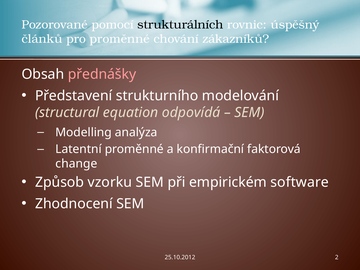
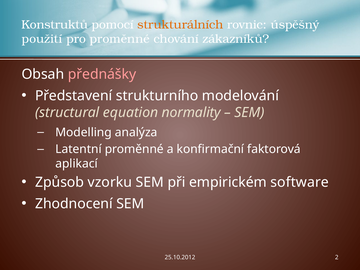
Pozorované: Pozorované -> Konstruktů (55, 25)
strukturálních colour: black -> orange (180, 25)
článků: článků -> použití (42, 39)
odpovídá: odpovídá -> normality (191, 113)
change: change -> aplikací (77, 164)
